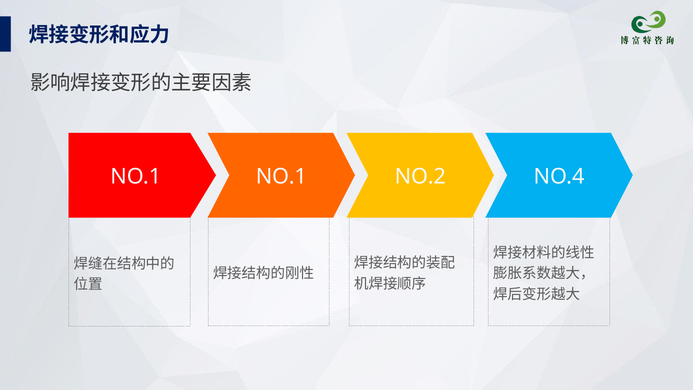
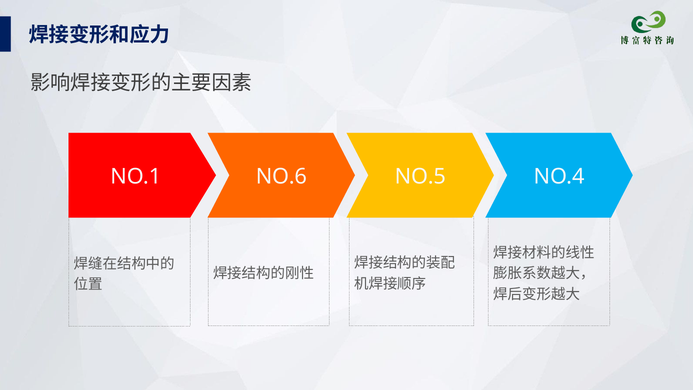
NO.1: NO.1 -> NO.6 (281, 177)
NO.2: NO.2 -> NO.5 (420, 177)
